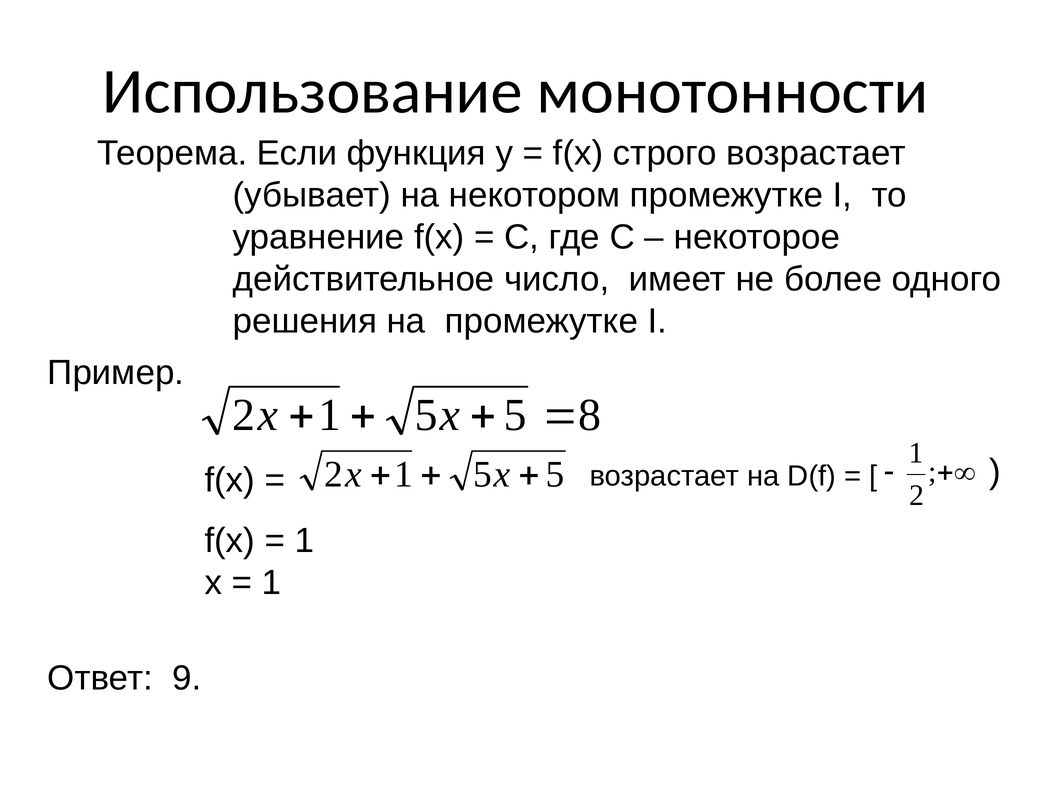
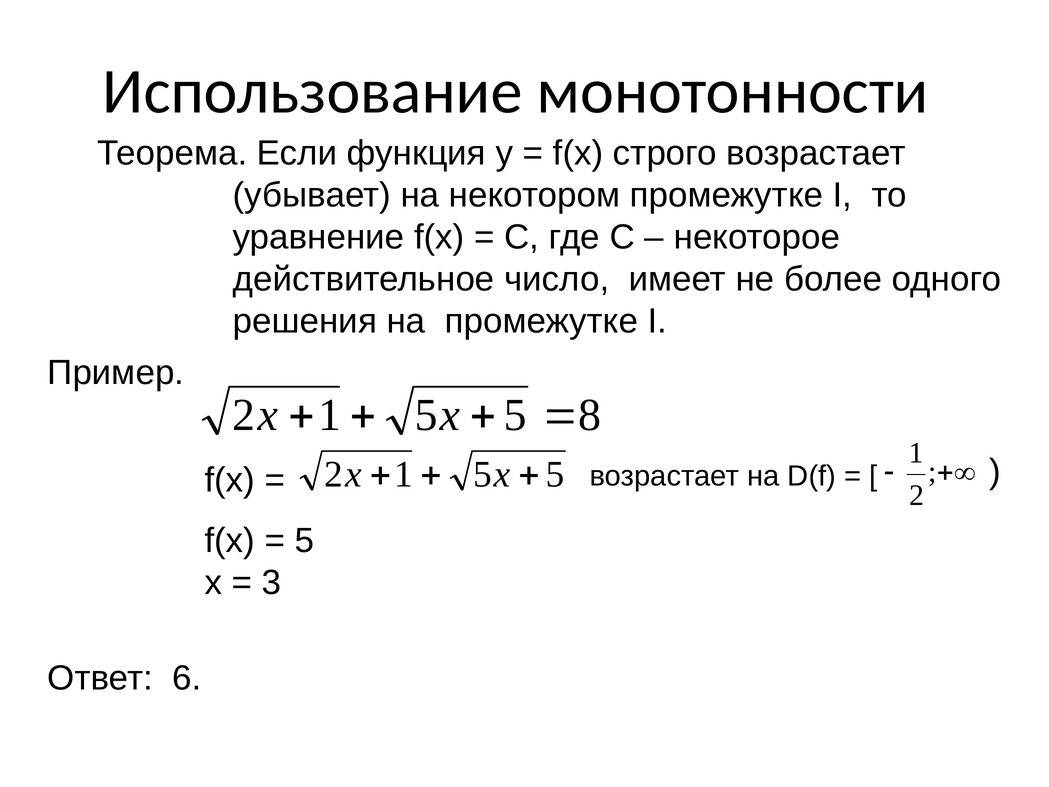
1: 1 -> 5 (304, 540)
1: 1 -> 3 (271, 582)
9: 9 -> 6 (187, 678)
